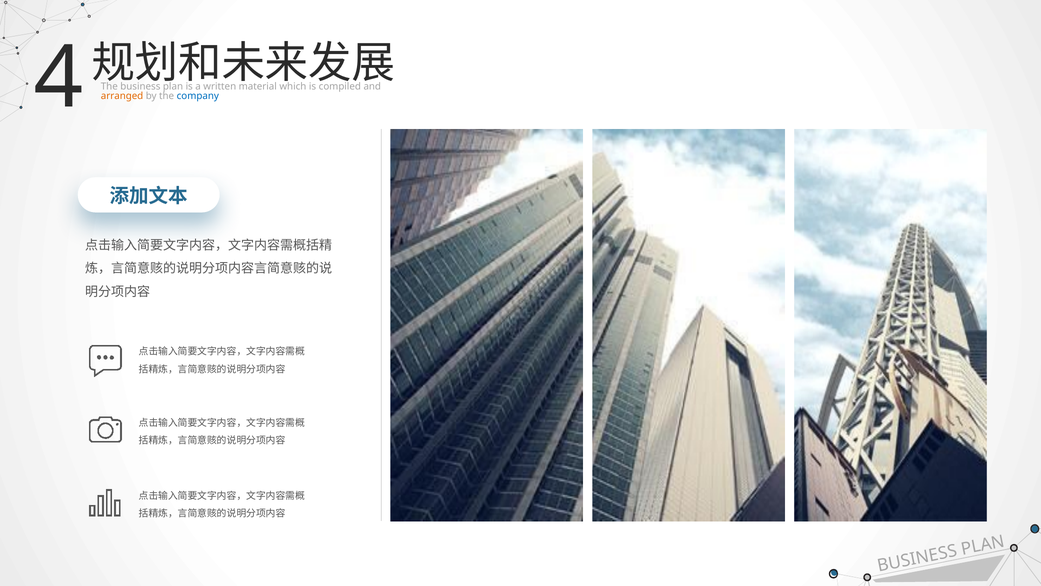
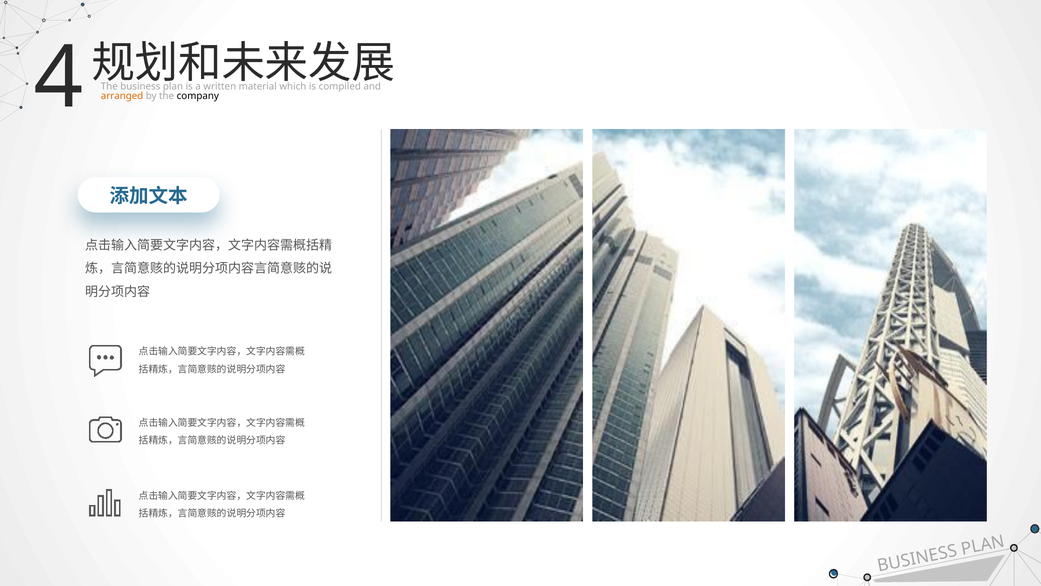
company colour: blue -> black (198, 96)
